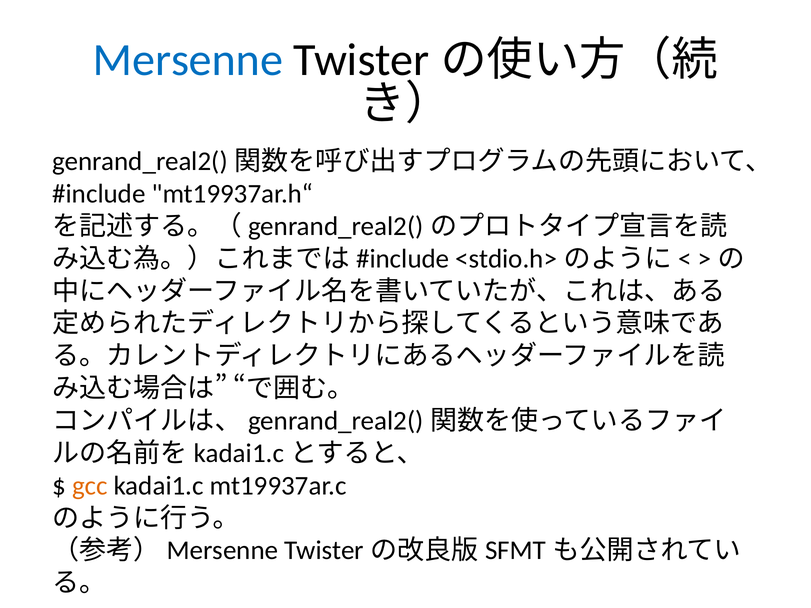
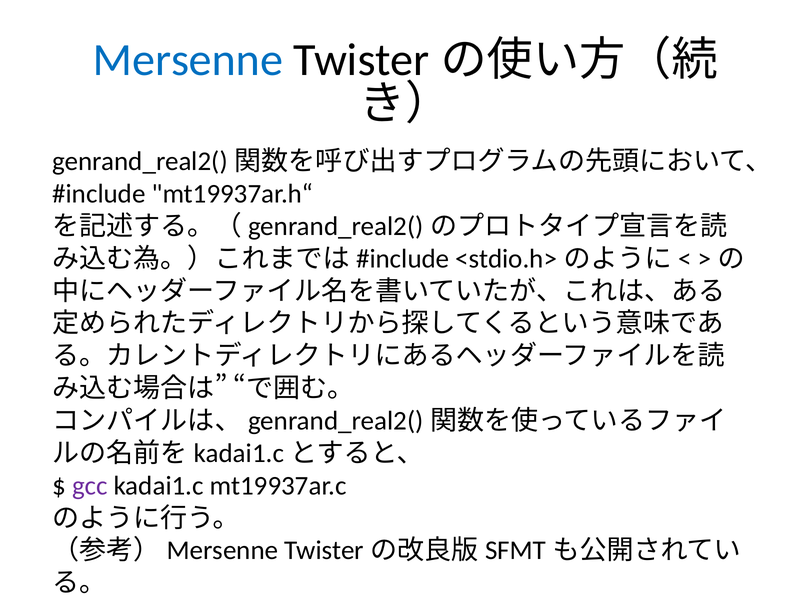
gcc colour: orange -> purple (90, 486)
